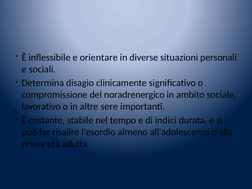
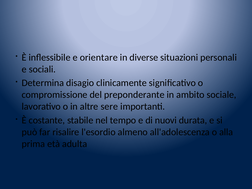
noradrenergico: noradrenergico -> preponderante (134, 95)
indici: indici -> nuovi (166, 120)
